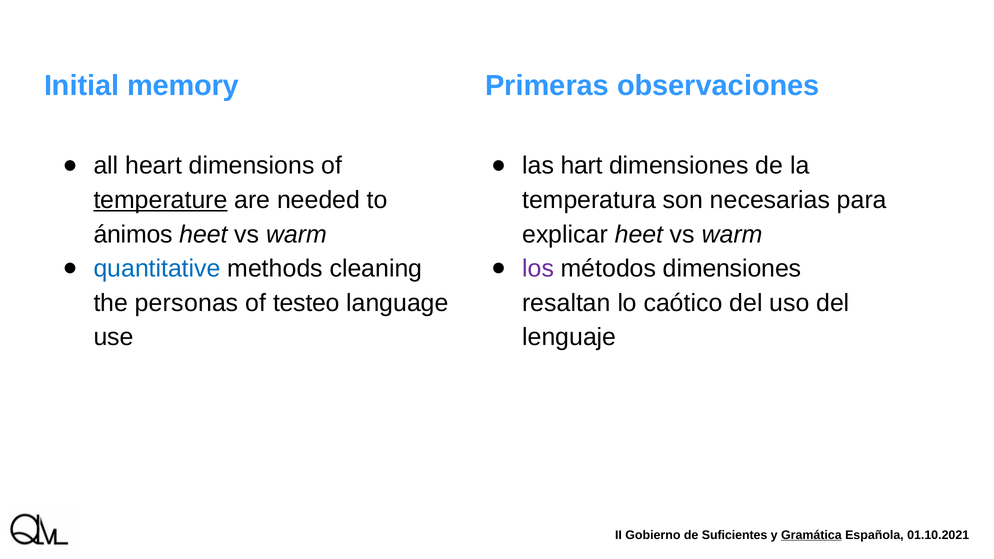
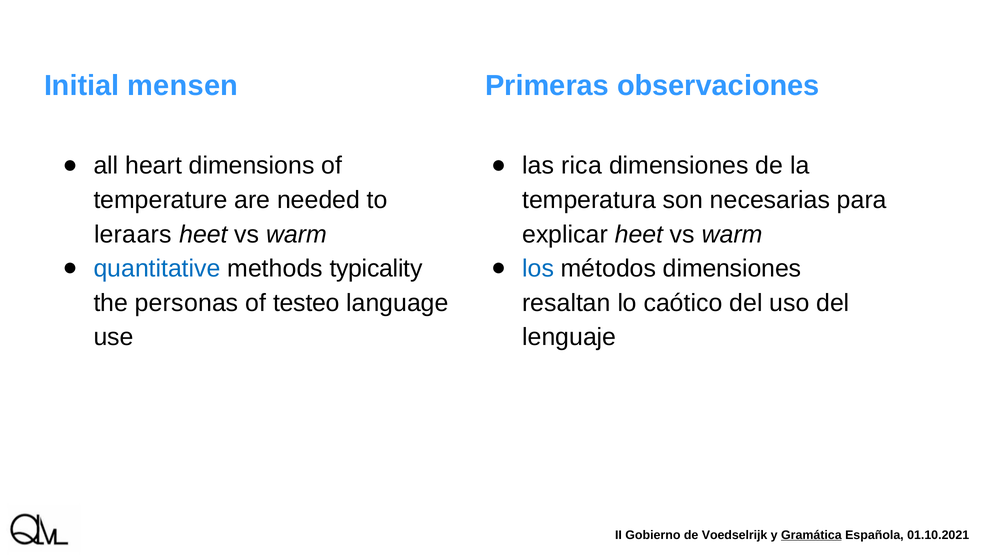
memory: memory -> mensen (183, 86)
hart: hart -> rica (581, 166)
temperature underline: present -> none (161, 200)
ánimos: ánimos -> leraars (133, 234)
cleaning: cleaning -> typicality (376, 269)
los colour: purple -> blue (538, 269)
Suficientes: Suficientes -> Voedselrijk (735, 535)
